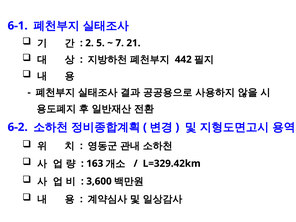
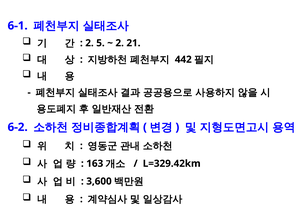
7: 7 -> 2 (120, 43)
